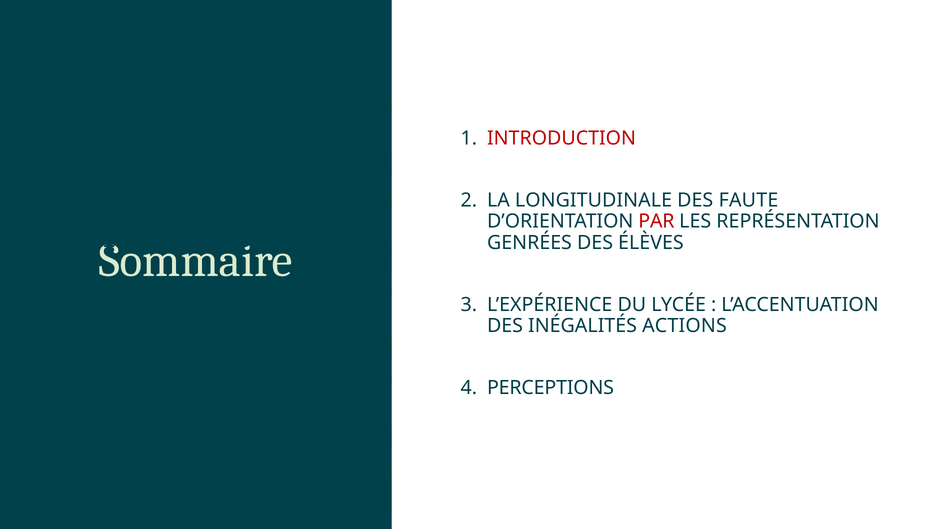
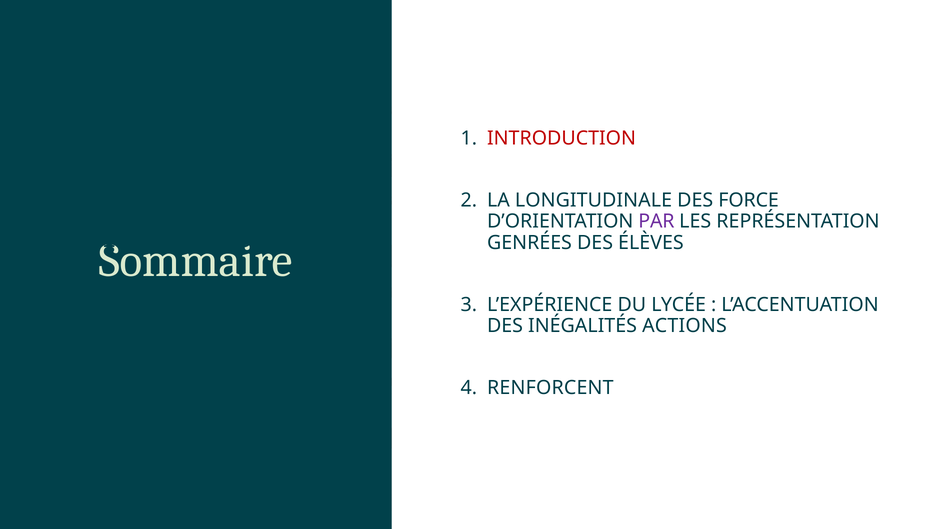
FAUTE: FAUTE -> FORCE (749, 200)
PAR colour: red -> purple (656, 222)
PERCEPTIONS: PERCEPTIONS -> RENFORCENT (550, 388)
